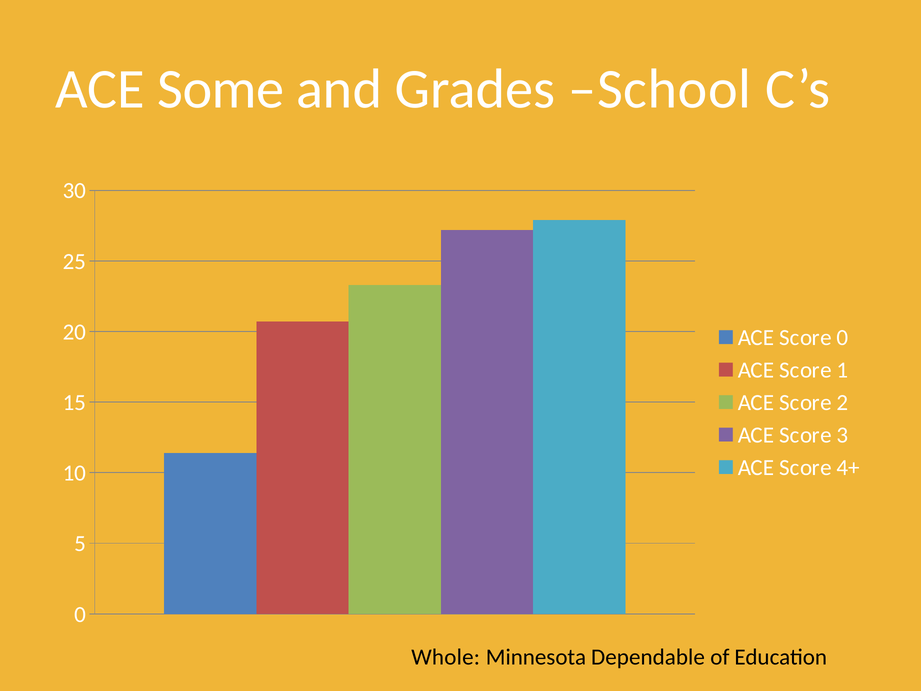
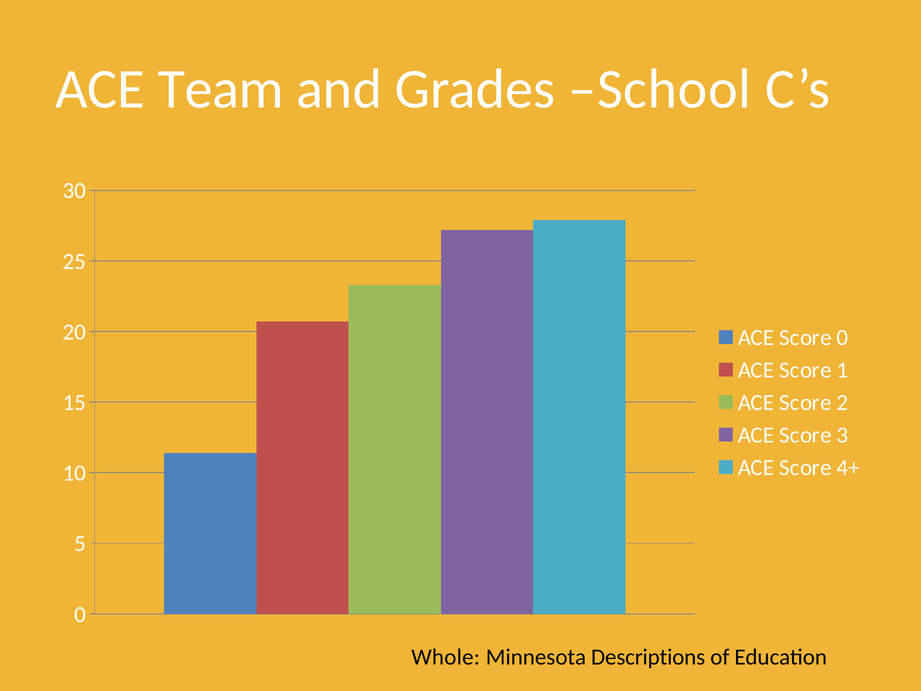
Some: Some -> Team (221, 89)
Dependable: Dependable -> Descriptions (648, 657)
